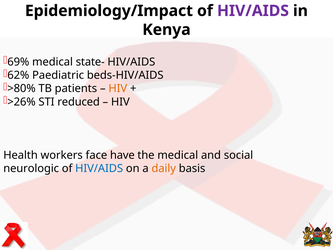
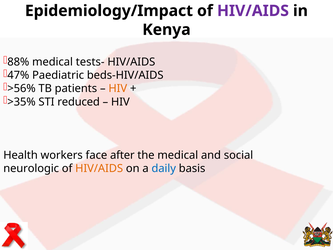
69%: 69% -> 88% (18, 62)
state-: state- -> tests- (90, 62)
62%: 62% -> 47% (18, 75)
>80%: >80% -> >56% (21, 88)
>26%: >26% -> >35% (21, 102)
have: have -> after (122, 155)
HIV/AIDS colour: blue -> orange (99, 168)
daily colour: orange -> blue (164, 168)
